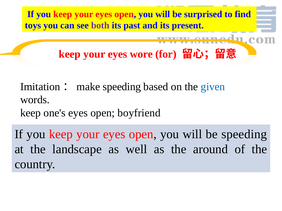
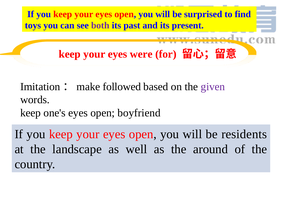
wore: wore -> were (141, 54)
speeding: speeding -> followed (122, 87)
given colour: blue -> purple (213, 87)
be speeding: speeding -> residents (244, 135)
